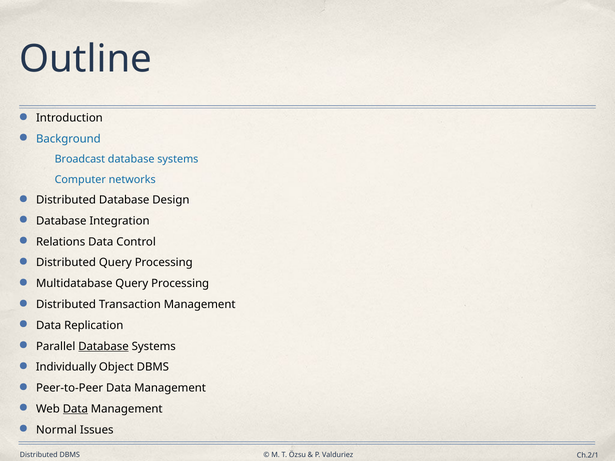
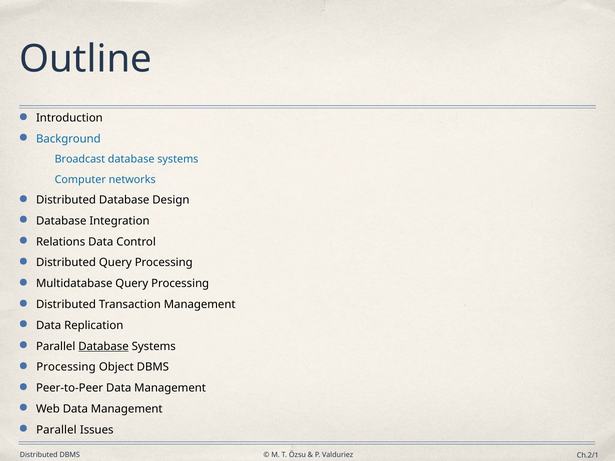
Individually: Individually -> Processing (66, 367)
Data underline: present -> none (75, 409)
Normal: Normal -> Parallel (56, 430)
